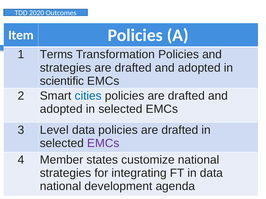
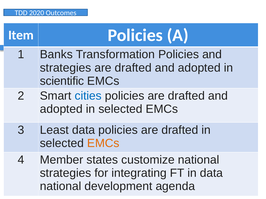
Terms: Terms -> Banks (56, 55)
Level: Level -> Least (54, 130)
EMCs colour: purple -> orange (103, 144)
